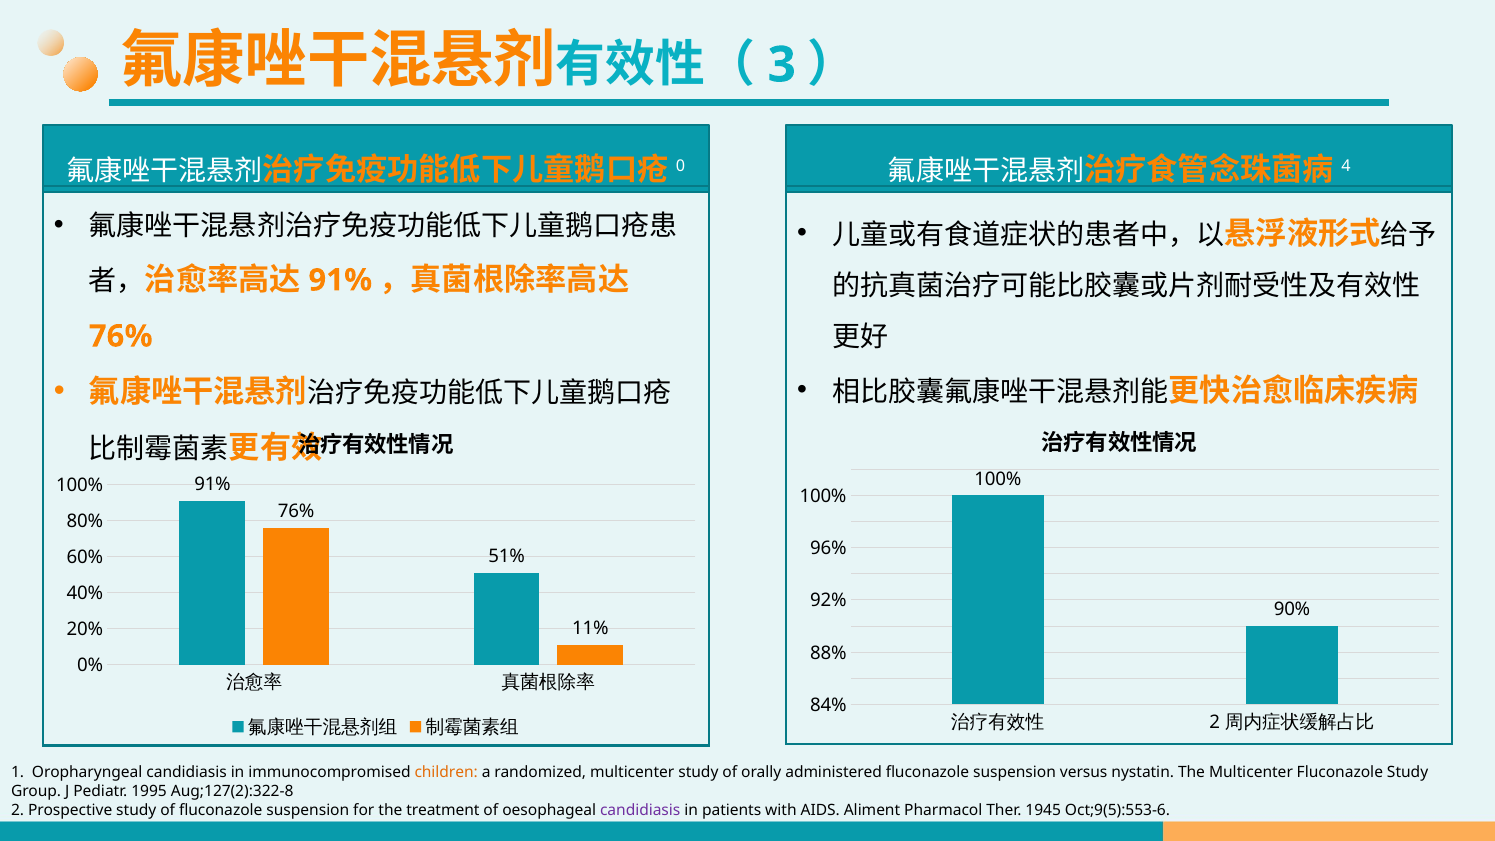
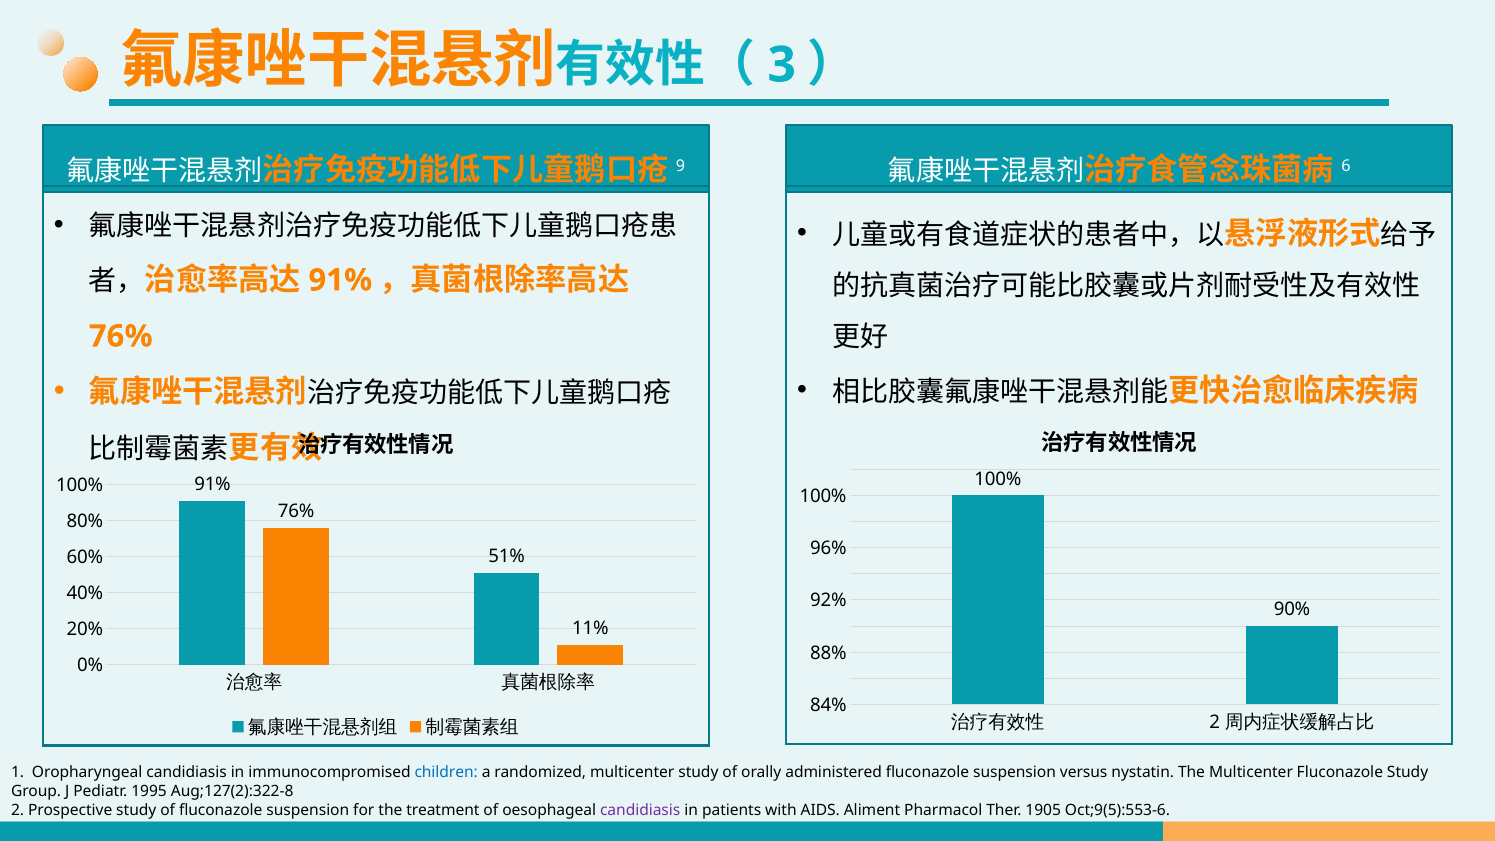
0: 0 -> 9 (681, 166)
4: 4 -> 6 (1346, 166)
children colour: orange -> blue (446, 773)
1945: 1945 -> 1905 (1043, 810)
